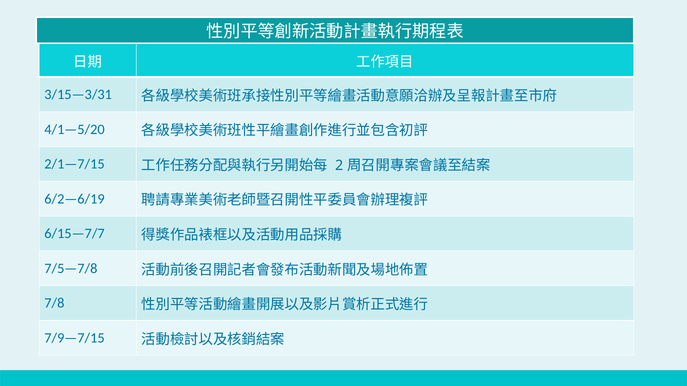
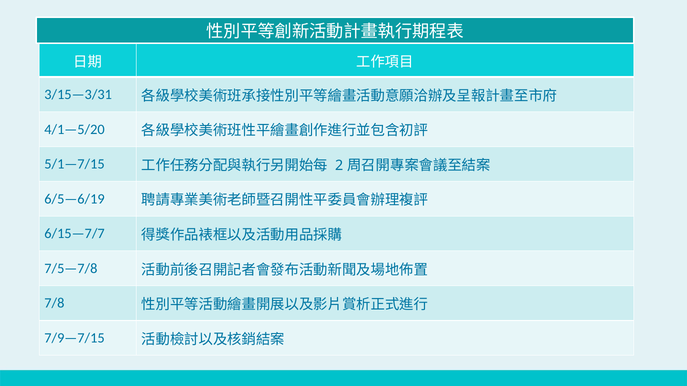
2/1—7/15: 2/1—7/15 -> 5/1—7/15 (74, 164)
6/2—6/19: 6/2—6/19 -> 6/5—6/19 (74, 199)
